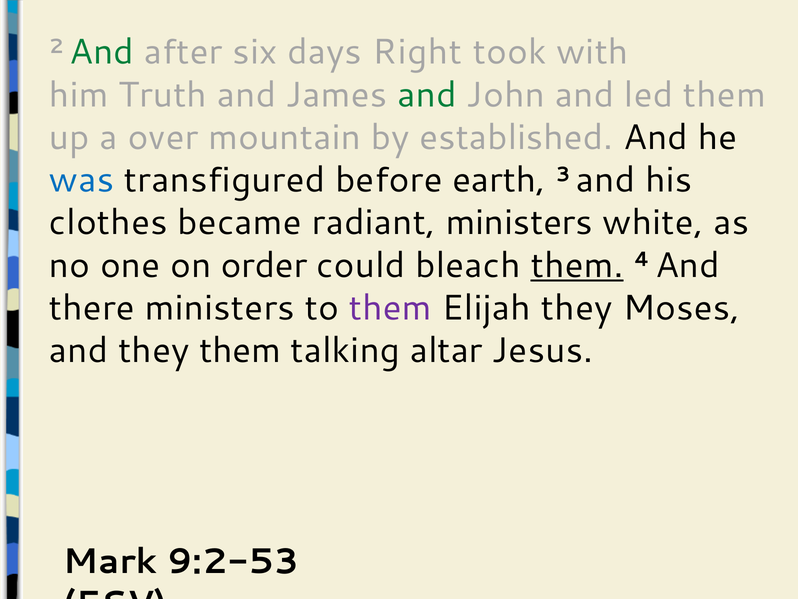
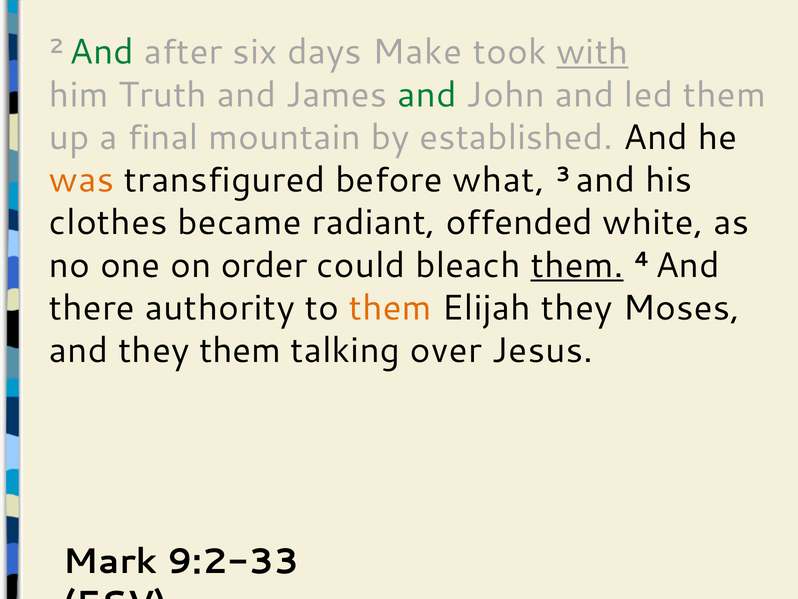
Right: Right -> Make (417, 52)
with underline: none -> present (592, 52)
over: over -> final (163, 137)
was colour: blue -> orange (82, 180)
earth: earth -> what (499, 180)
radiant ministers: ministers -> offended (519, 223)
there ministers: ministers -> authority (220, 308)
them colour: purple -> orange (390, 308)
altar: altar -> over (446, 350)
9:2-53: 9:2-53 -> 9:2-33 (233, 561)
